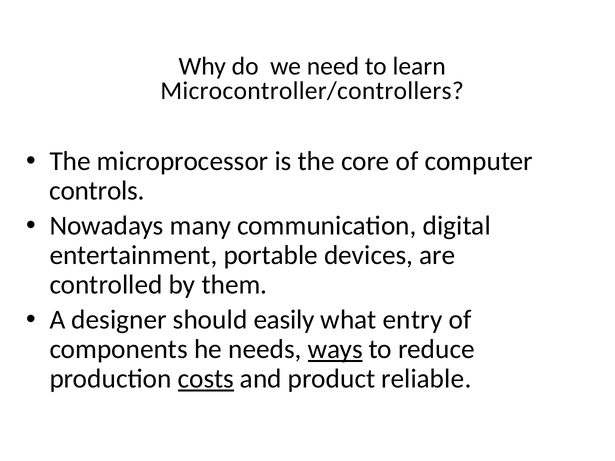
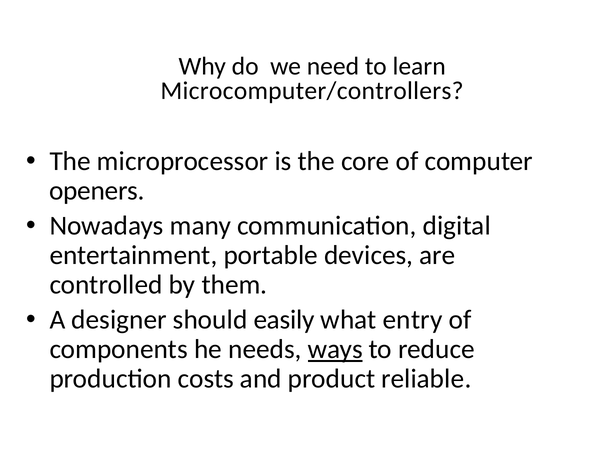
Microcontroller/controllers: Microcontroller/controllers -> Microcomputer/controllers (312, 91)
controls: controls -> openers (97, 191)
costs underline: present -> none (206, 379)
